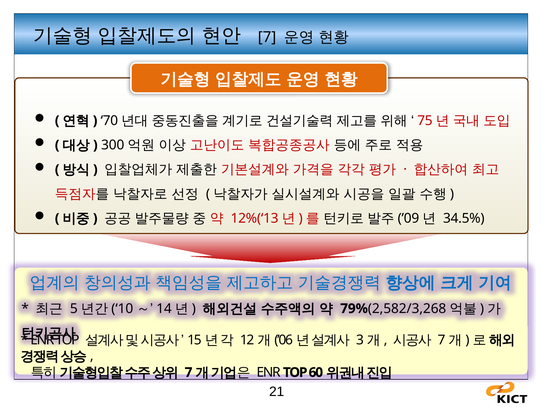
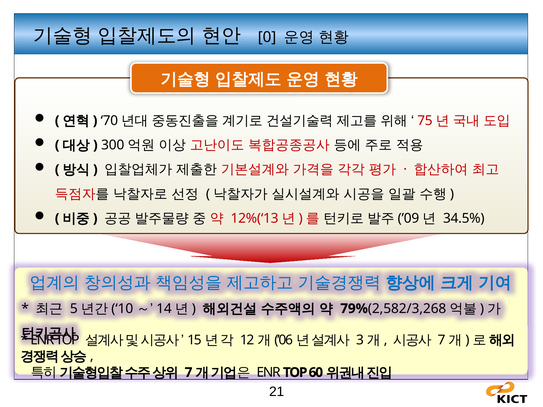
7: 7 -> 0 (267, 37)
